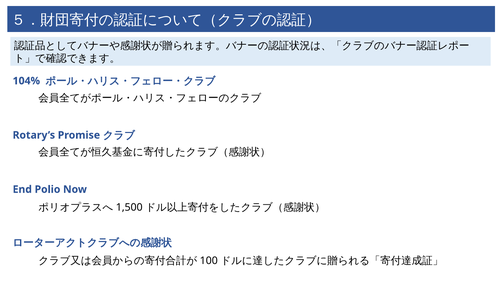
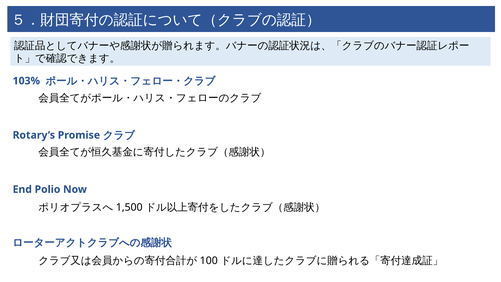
104%: 104% -> 103% (26, 81)
